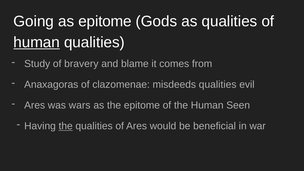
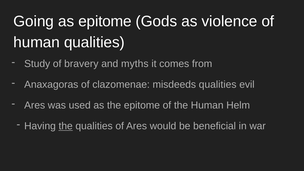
as qualities: qualities -> violence (229, 21)
human underline: present -> none (37, 42)
blame: blame -> myths (135, 64)
wars: wars -> used (80, 105)
Seen: Seen -> Helm (238, 105)
